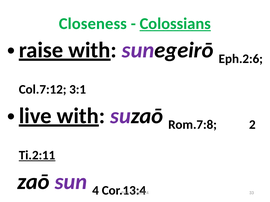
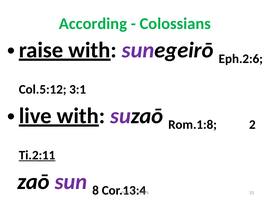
Closeness: Closeness -> According (93, 24)
Colossians underline: present -> none (175, 24)
Col.7:12: Col.7:12 -> Col.5:12 (43, 90)
Rom.7:8: Rom.7:8 -> Rom.1:8 (193, 125)
4: 4 -> 8 (96, 191)
